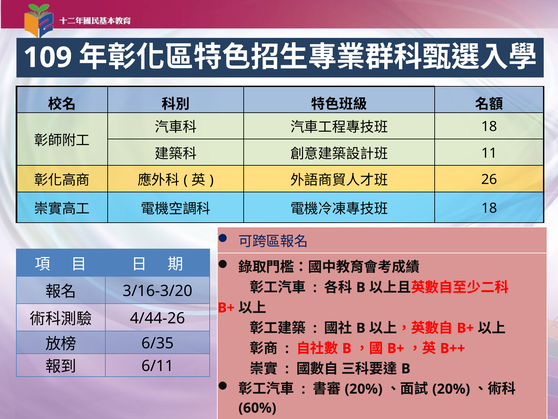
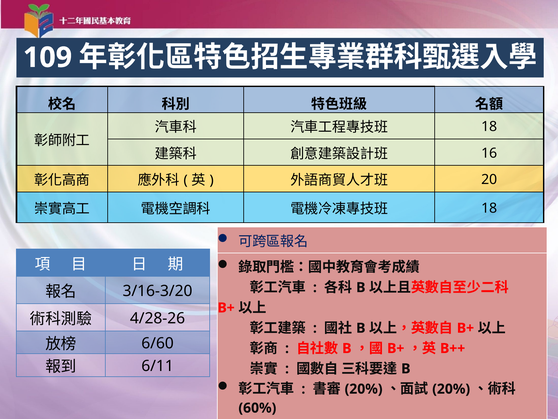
11: 11 -> 16 (489, 153)
26: 26 -> 20 (489, 179)
4/44-26: 4/44-26 -> 4/28-26 (158, 318)
6/35: 6/35 -> 6/60 (158, 343)
